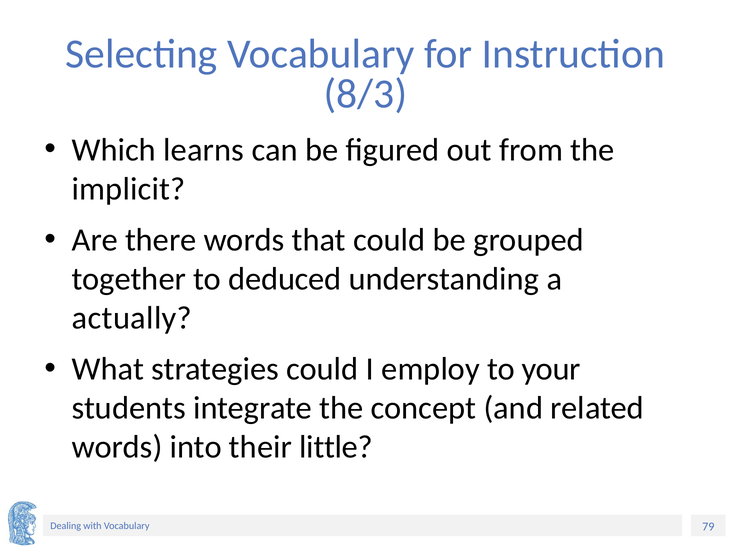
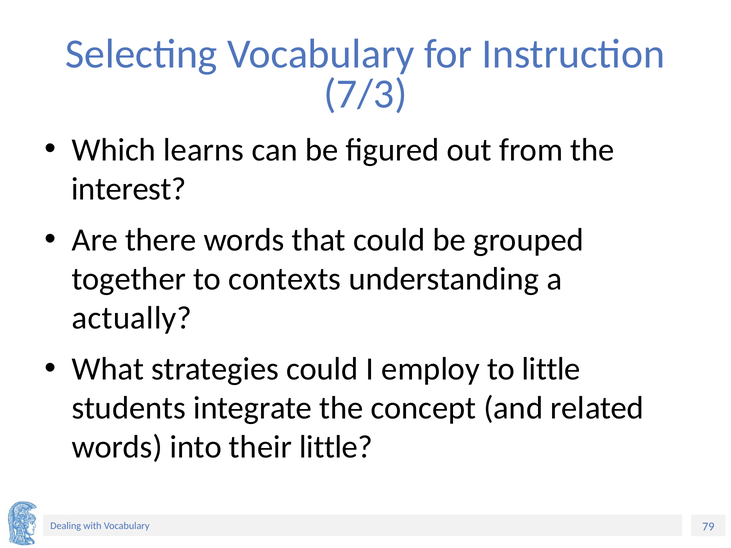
8/3: 8/3 -> 7/3 (365, 94)
implicit: implicit -> interest (129, 189)
deduced: deduced -> contexts (285, 279)
to your: your -> little (551, 369)
